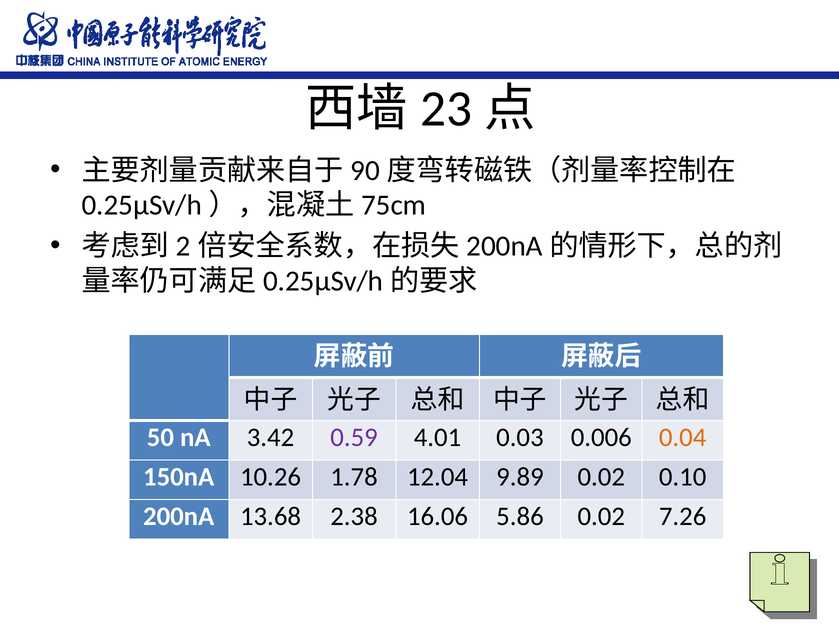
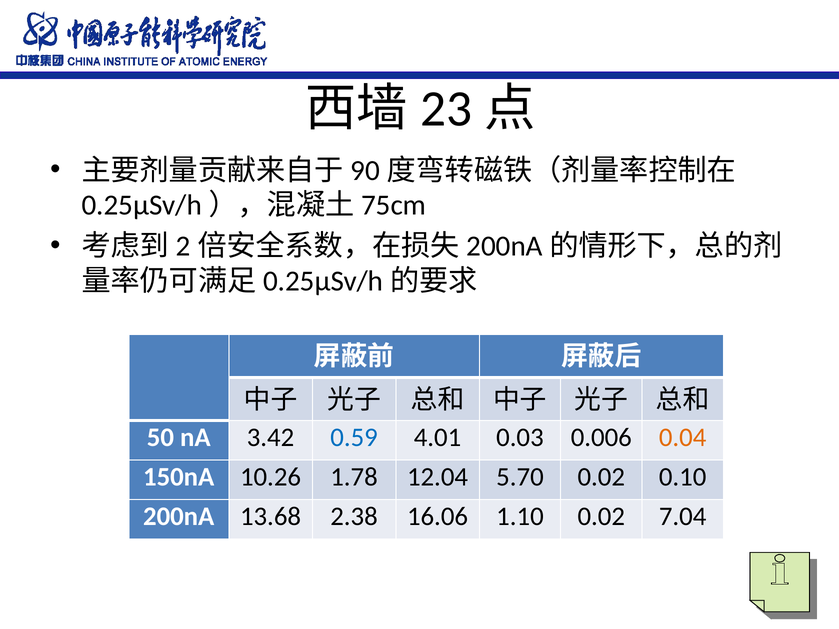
0.59 colour: purple -> blue (354, 438)
9.89: 9.89 -> 5.70 (520, 477)
5.86: 5.86 -> 1.10 (520, 516)
7.26: 7.26 -> 7.04 (683, 516)
